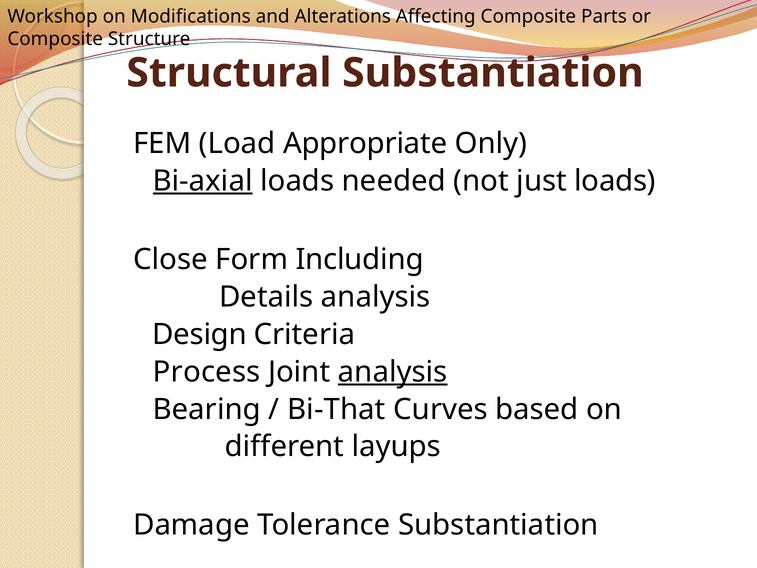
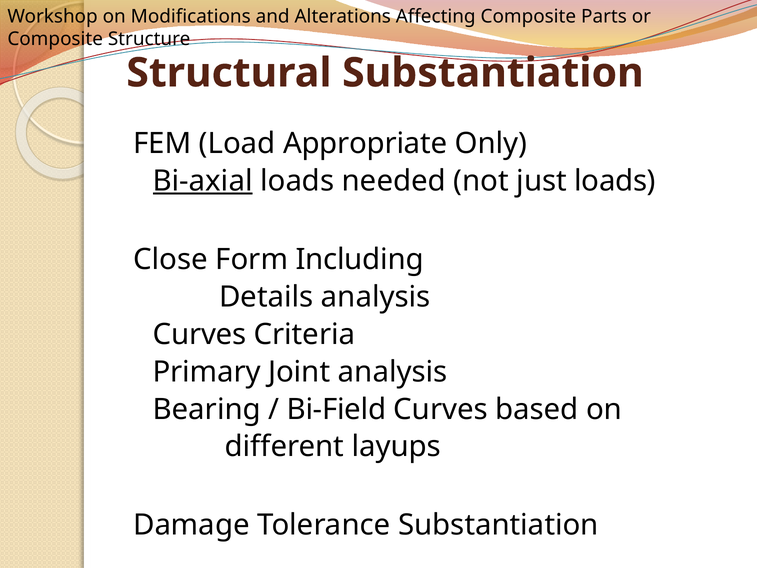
Design: Design -> Curves (199, 334)
Process: Process -> Primary (207, 372)
analysis underline: present -> none (393, 372)
Bi-That: Bi-That -> Bi-Field (337, 409)
